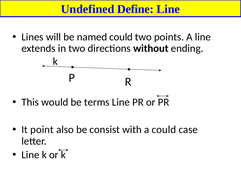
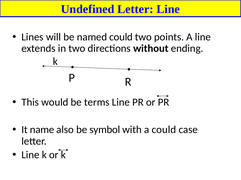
Undefined Define: Define -> Letter (135, 9)
point: point -> name (42, 130)
consist: consist -> symbol (105, 130)
